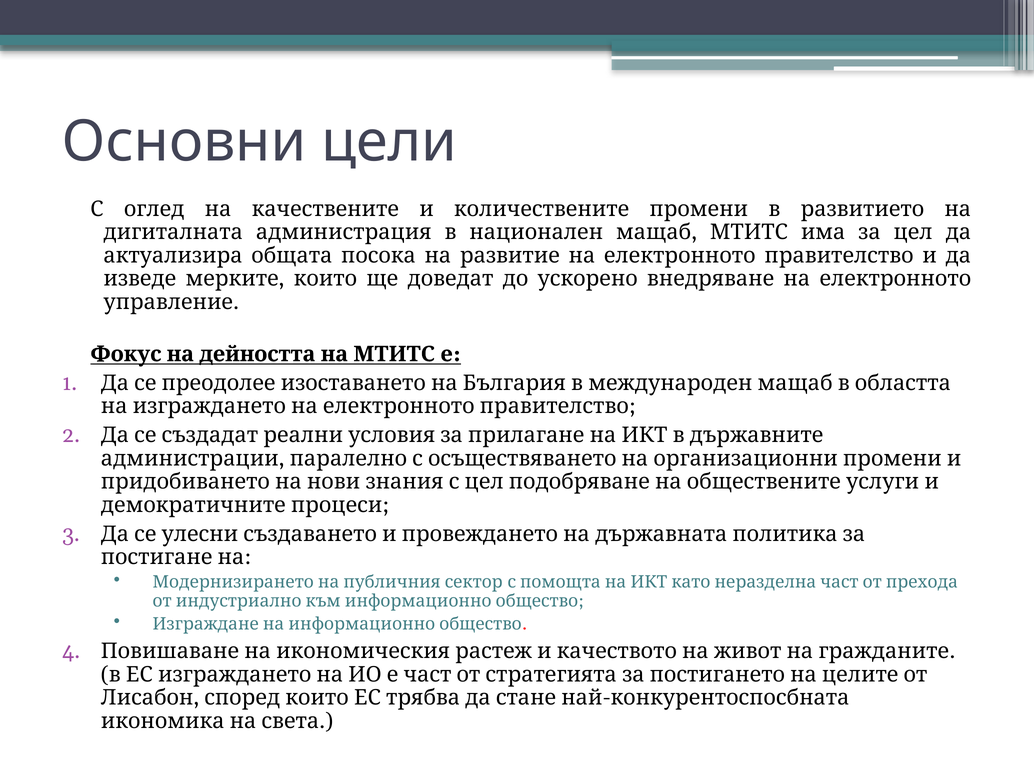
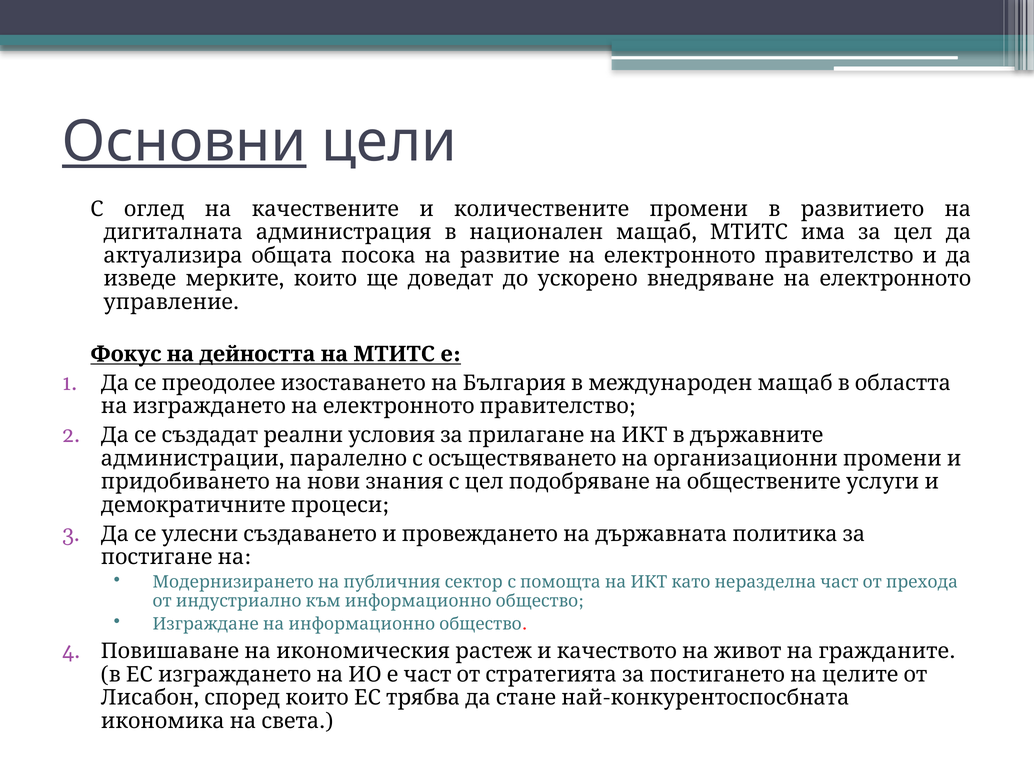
Основни underline: none -> present (184, 142)
